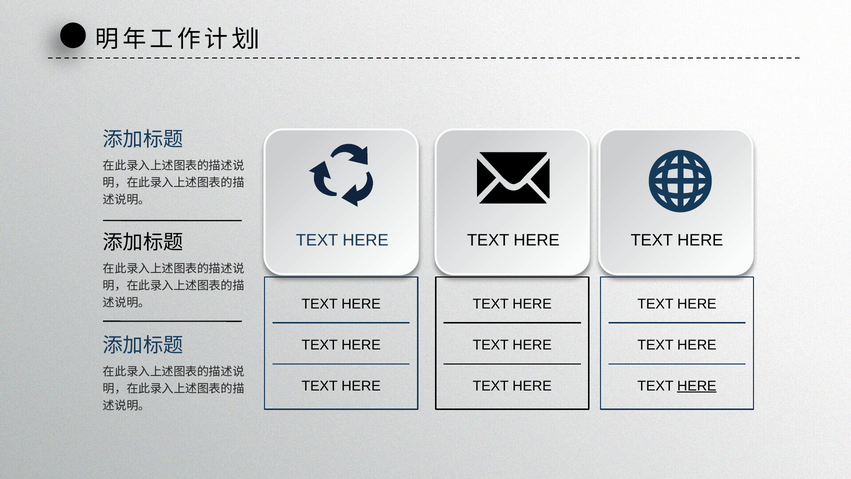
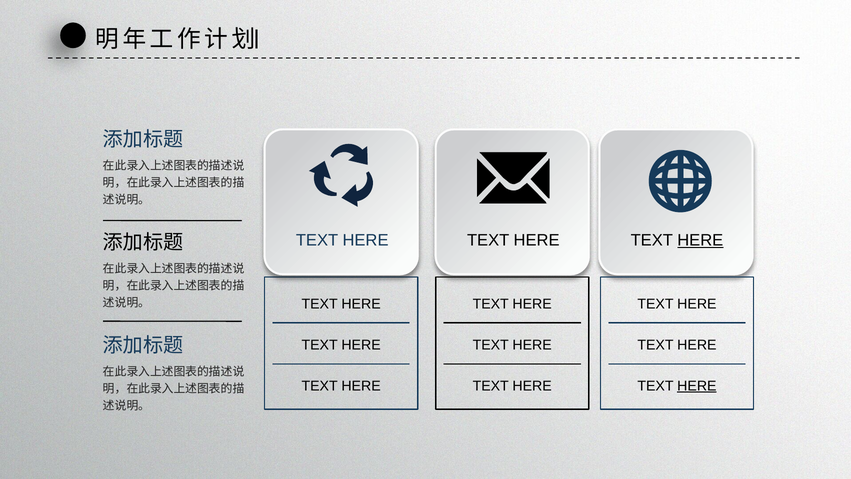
HERE underline: none -> present (700, 240)
